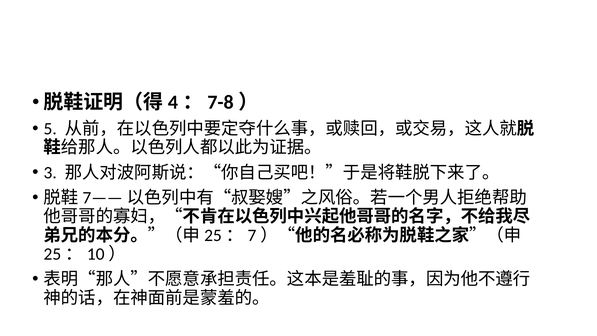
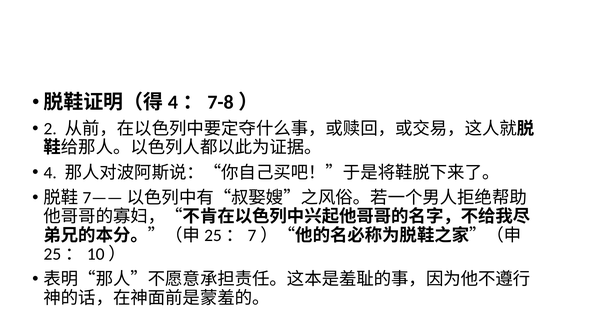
5: 5 -> 2 (50, 129)
3: 3 -> 4 (50, 173)
